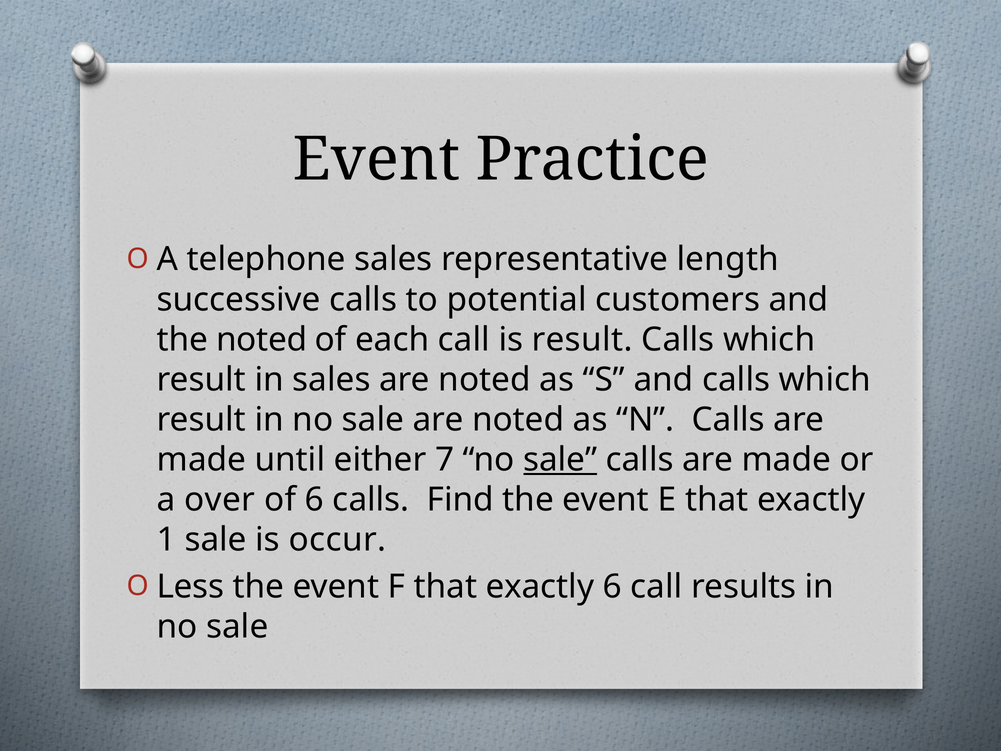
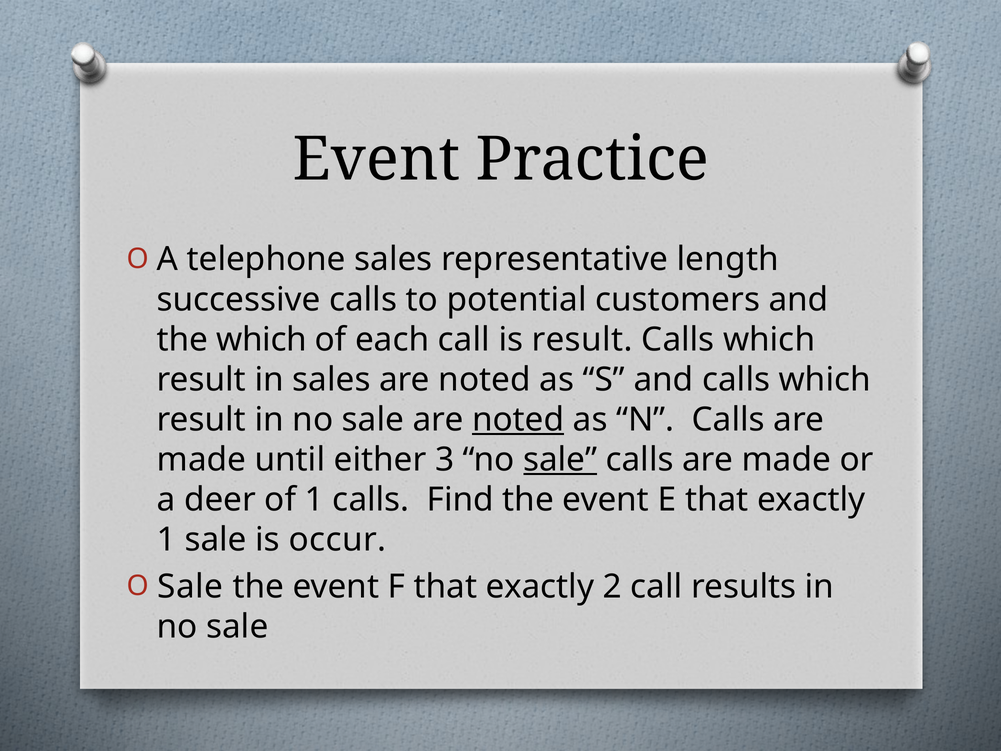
the noted: noted -> which (262, 339)
noted underline: none -> present (518, 420)
7: 7 -> 3 (445, 460)
over: over -> deer (220, 500)
of 6: 6 -> 1 (314, 500)
Less: Less -> Sale (190, 586)
exactly 6: 6 -> 2 (612, 586)
